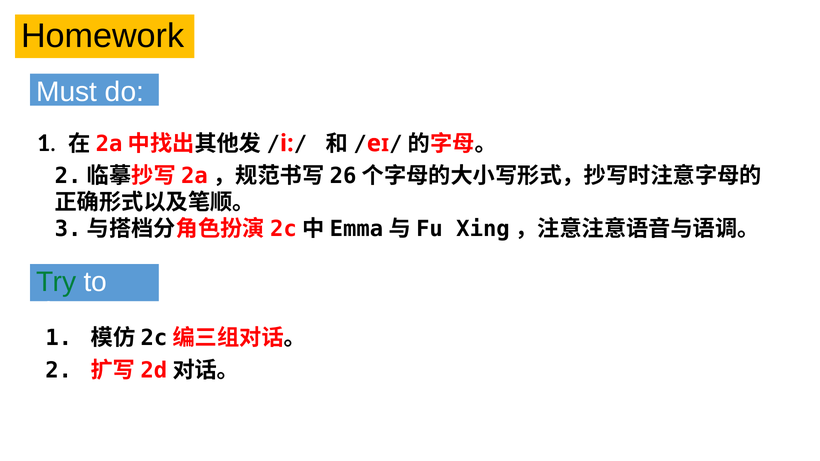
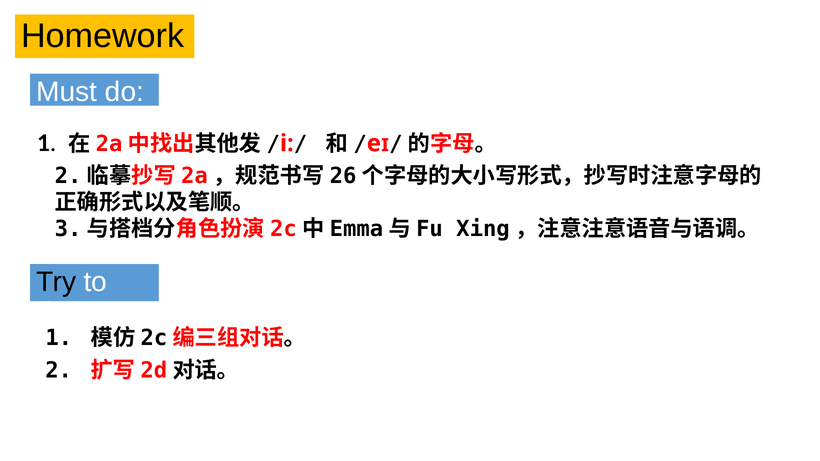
Try colour: green -> black (56, 282)
